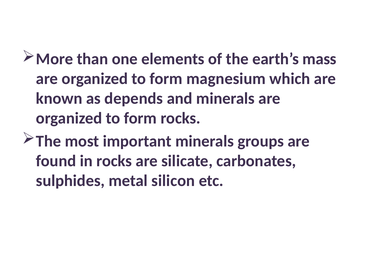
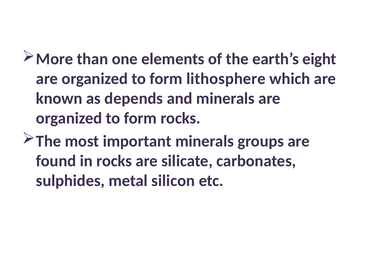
mass: mass -> eight (319, 59)
magnesium: magnesium -> lithosphere (226, 79)
